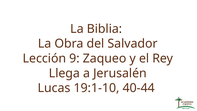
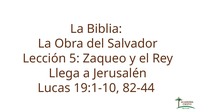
9: 9 -> 5 (74, 58)
40-44: 40-44 -> 82-44 (139, 88)
